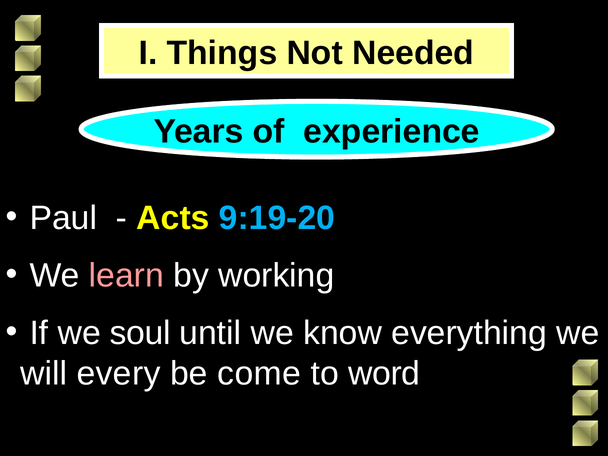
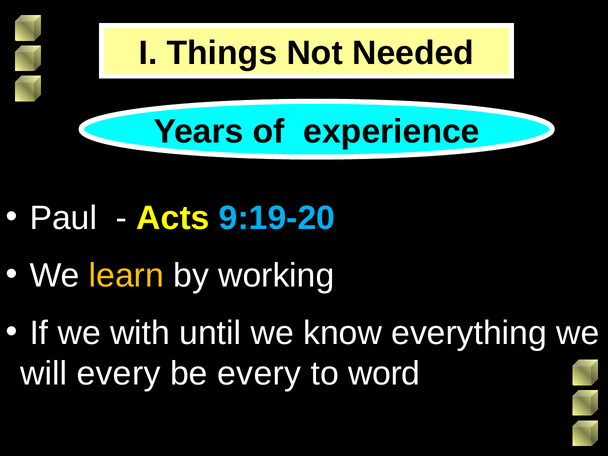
learn colour: pink -> yellow (126, 276)
soul: soul -> with (140, 333)
be come: come -> every (259, 373)
